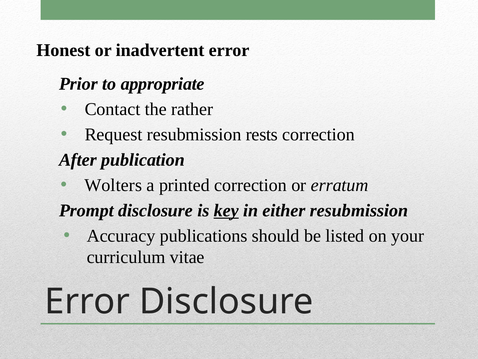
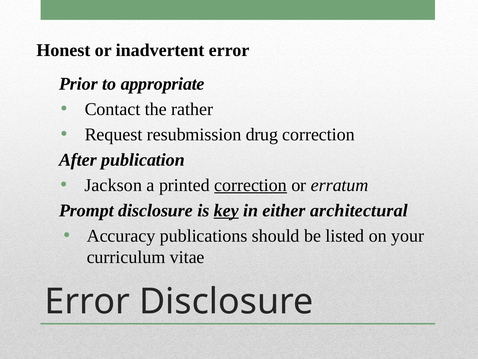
rests: rests -> drug (262, 134)
Wolters: Wolters -> Jackson (113, 185)
correction underline: none -> present (251, 185)
either resubmission: resubmission -> architectural (359, 210)
